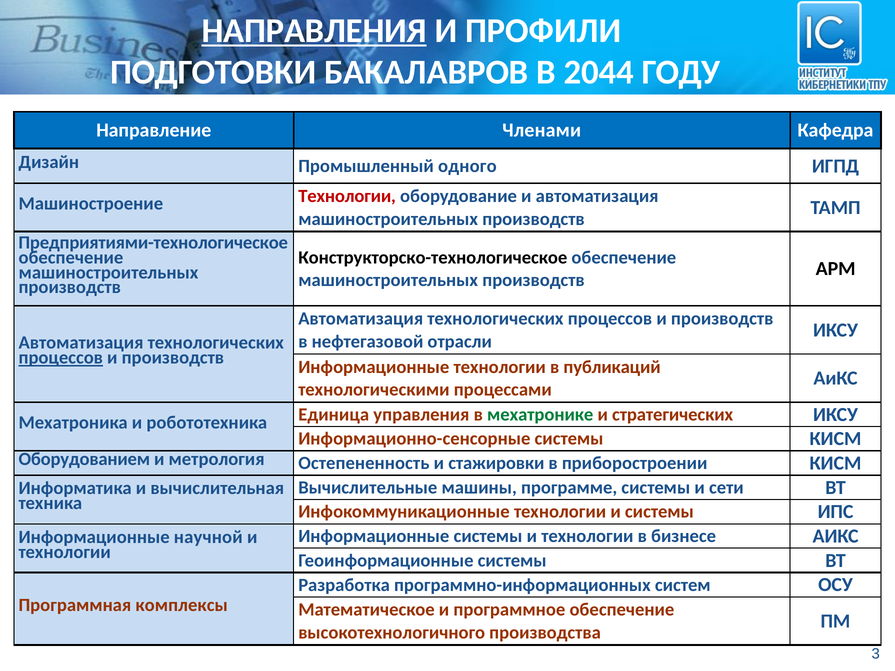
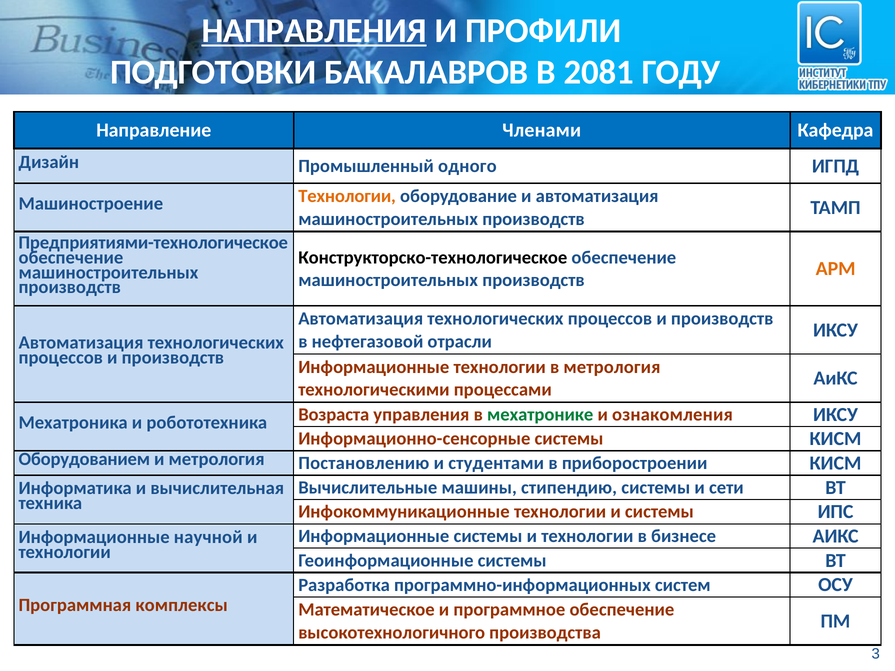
2044: 2044 -> 2081 (599, 72)
Технологии colour: red -> orange (347, 196)
АРМ colour: black -> orange (836, 269)
процессов underline: present -> none (61, 358)
в публикаций: публикаций -> метрология (612, 367)
Единица: Единица -> Возраста (334, 415)
стратегических: стратегических -> ознакомления (672, 415)
Остепененность: Остепененность -> Постановлению (364, 463)
стажировки: стажировки -> студентами (496, 463)
программе: программе -> стипендию (569, 488)
